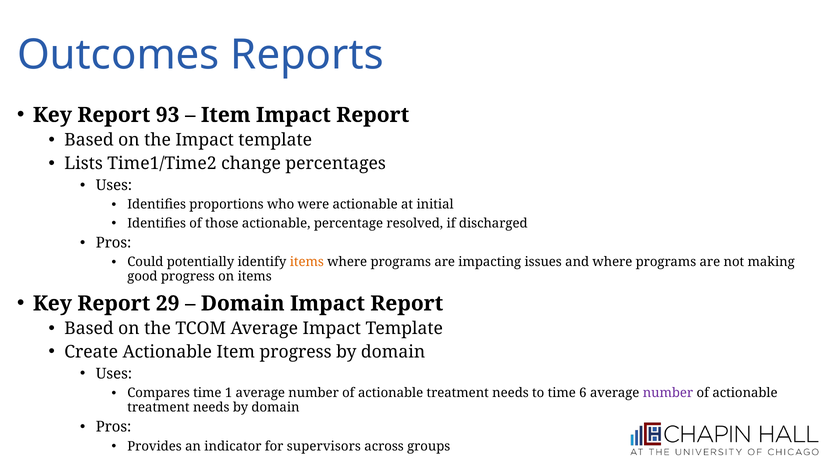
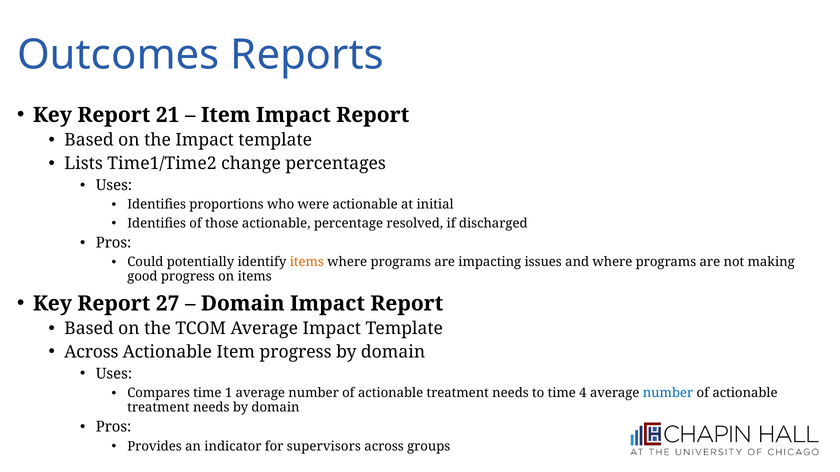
93: 93 -> 21 (168, 115)
29: 29 -> 27 (168, 304)
Create: Create -> Across (91, 352)
6: 6 -> 4 (583, 394)
number colour: purple -> blue (668, 394)
